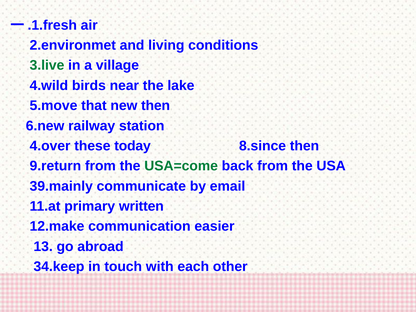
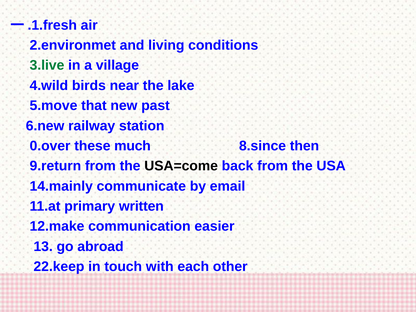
new then: then -> past (156, 106)
4.over: 4.over -> 0.over (50, 146)
today: today -> much (133, 146)
USA=come colour: green -> black (181, 166)
39.mainly: 39.mainly -> 14.mainly (61, 186)
34.keep: 34.keep -> 22.keep (59, 267)
